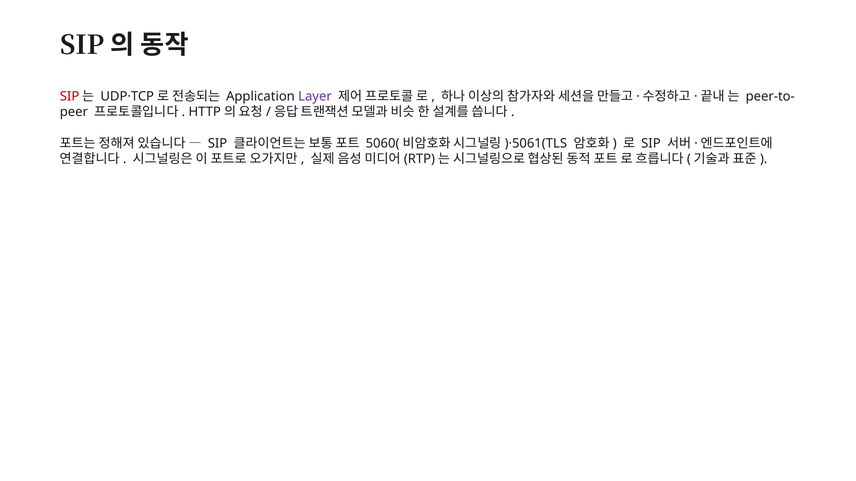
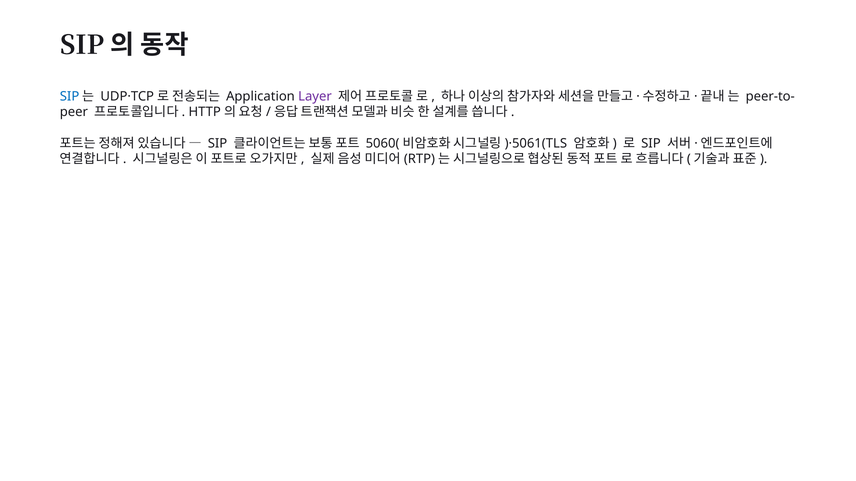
SIP colour: red -> blue (70, 96)
